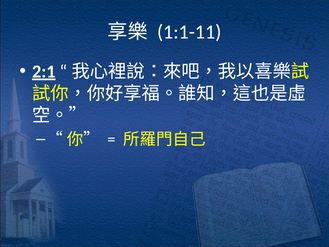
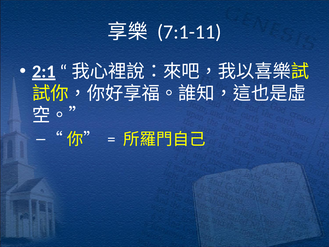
1:1-11: 1:1-11 -> 7:1-11 (189, 32)
